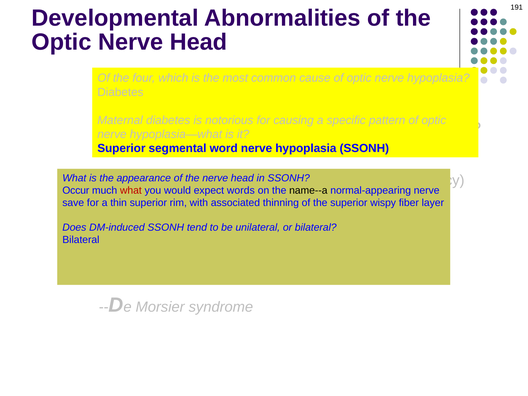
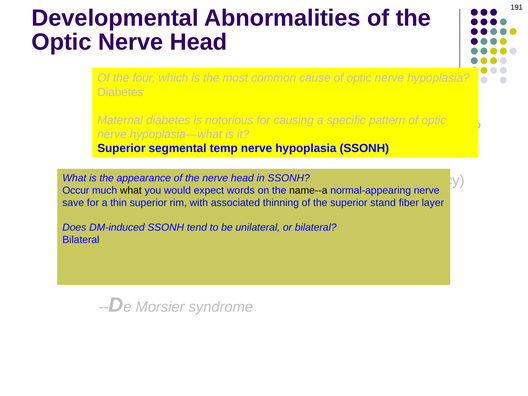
word: word -> temp (224, 148)
what colour: red -> black (131, 191)
wispy: wispy -> stand (383, 203)
